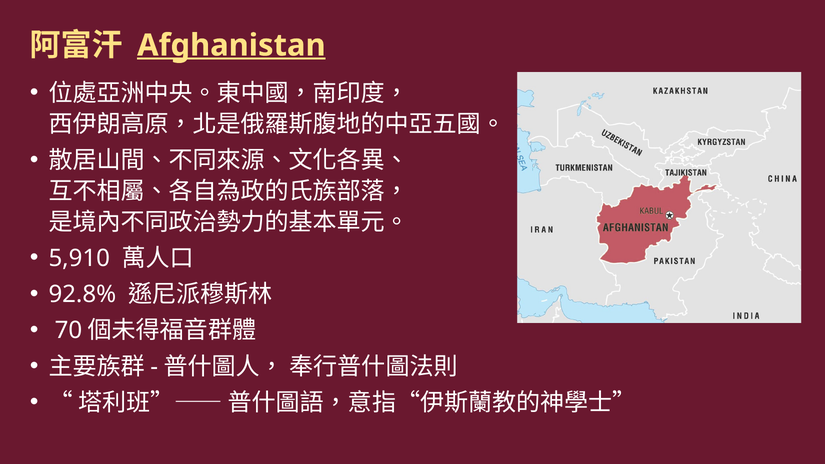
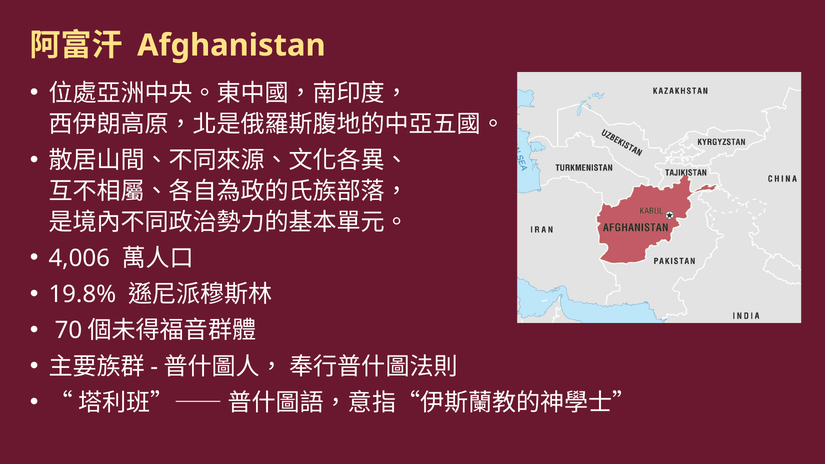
Afghanistan underline: present -> none (231, 45)
5,910: 5,910 -> 4,006 (79, 258)
92.8%: 92.8% -> 19.8% (82, 294)
